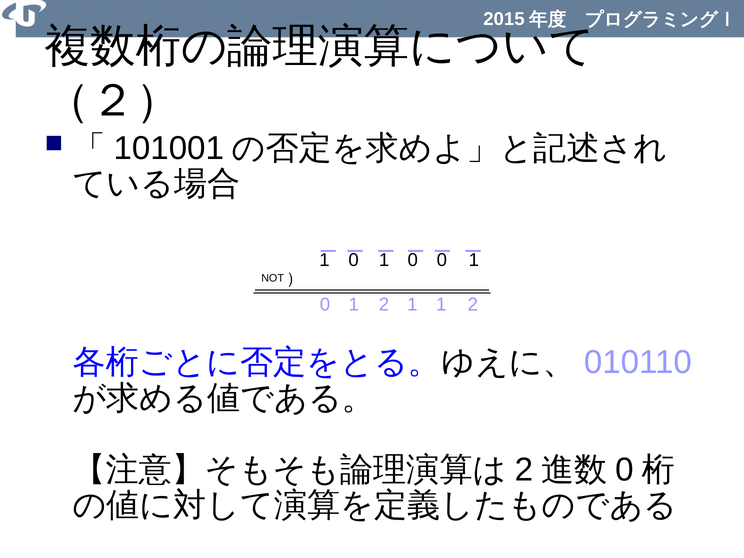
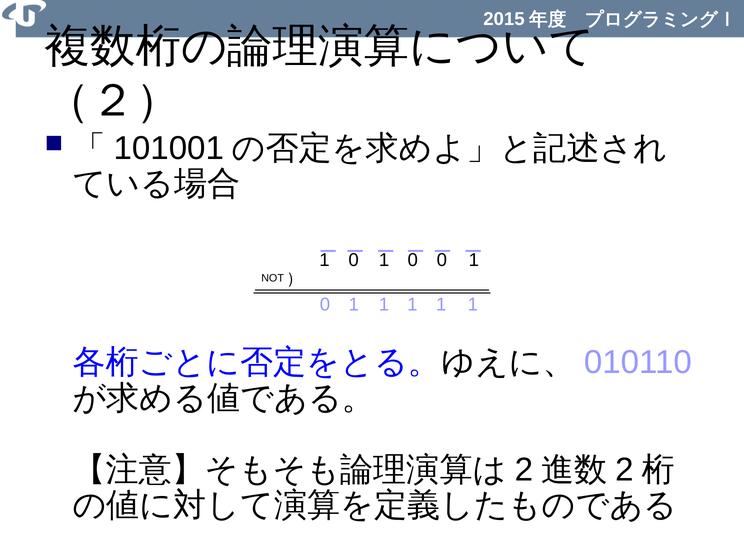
0 1 2: 2 -> 1 (384, 304)
2: 2 -> 1 (473, 304)
0: 0 -> 2 (624, 470)
